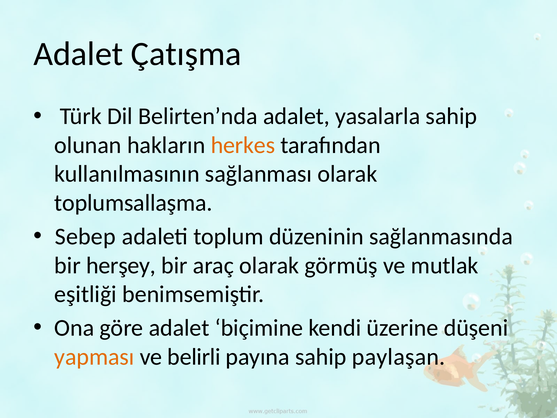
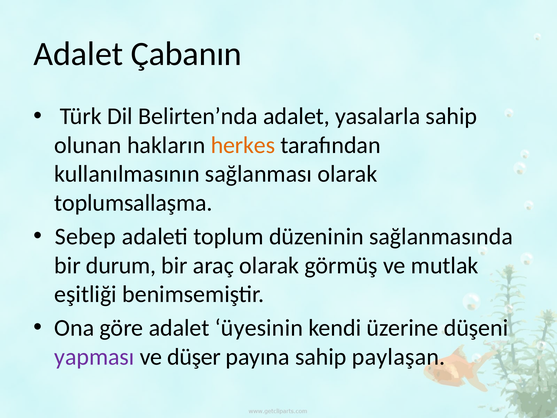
Çatışma: Çatışma -> Çabanın (186, 54)
herşey: herşey -> durum (121, 265)
biçimine: biçimine -> üyesinin (259, 328)
yapması colour: orange -> purple (94, 357)
belirli: belirli -> düşer (194, 357)
